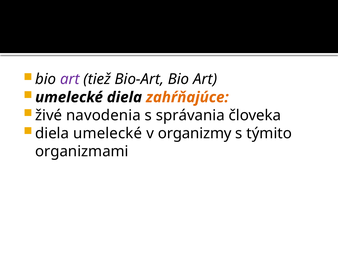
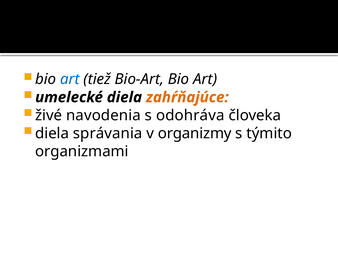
art colour: purple -> blue (70, 79)
správania: správania -> odohráva (190, 115)
diela umelecké: umelecké -> správania (108, 133)
